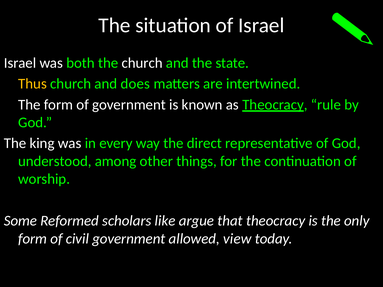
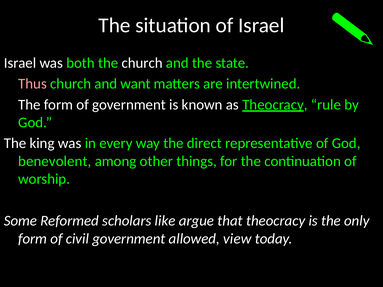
Thus colour: yellow -> pink (33, 84)
does: does -> want (135, 84)
understood: understood -> benevolent (55, 161)
